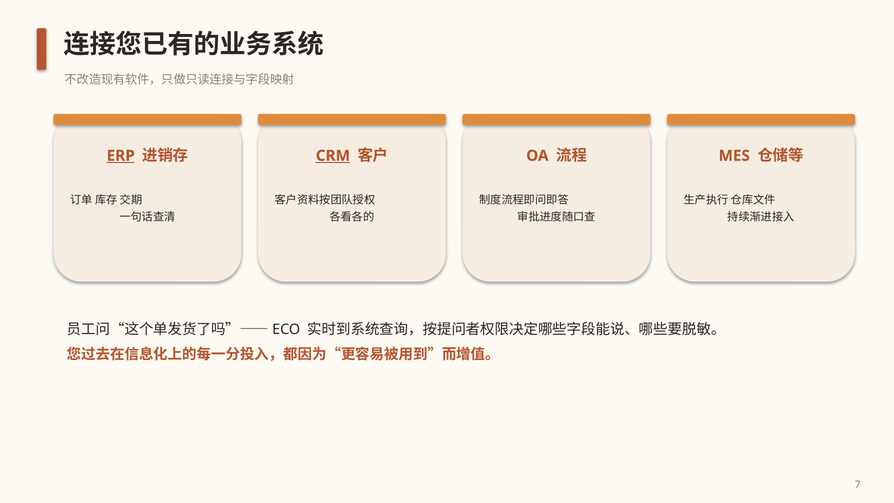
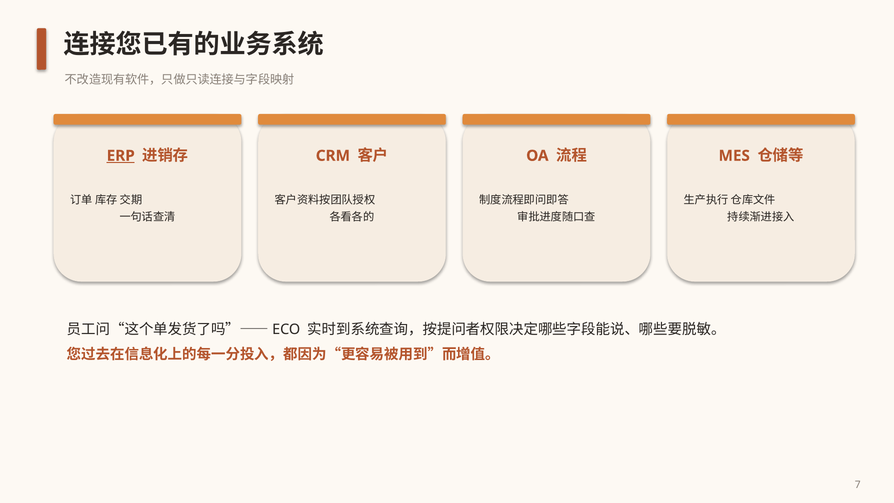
CRM underline: present -> none (333, 156)
